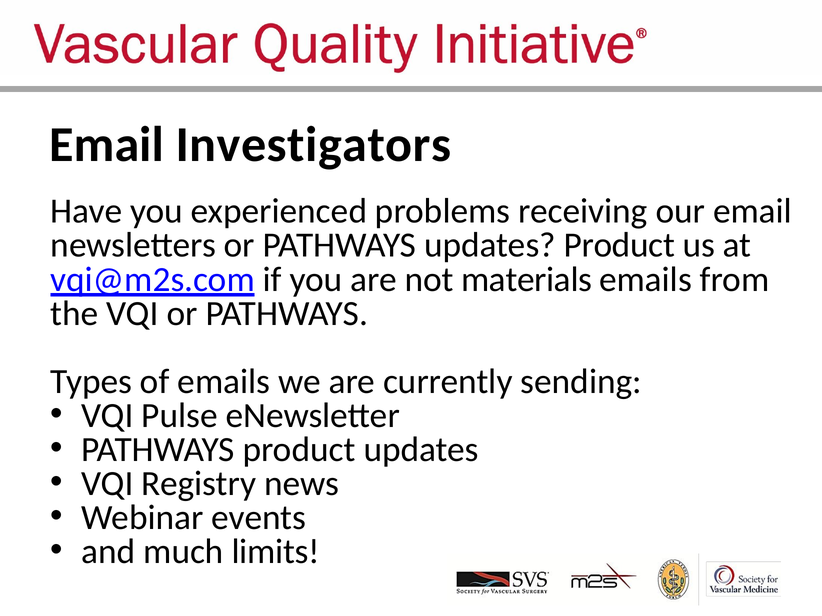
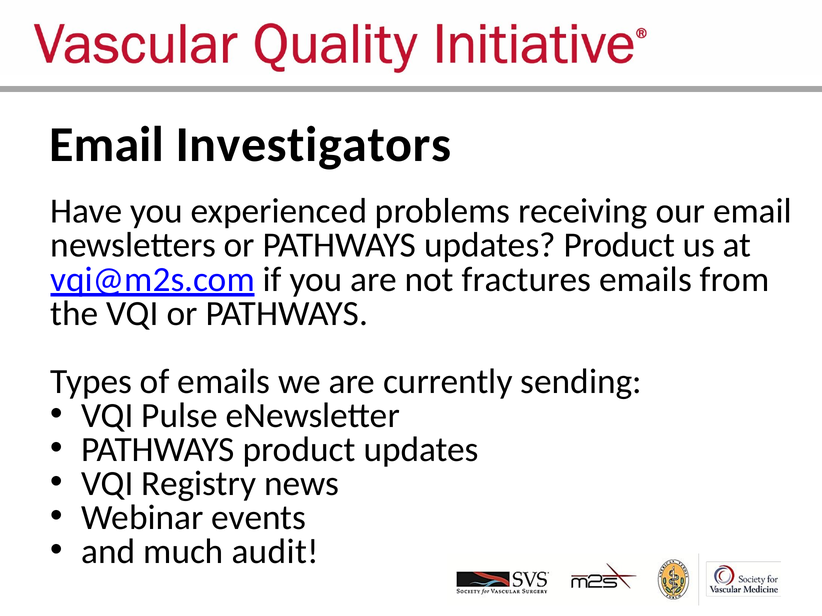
materials: materials -> fractures (526, 280)
limits: limits -> audit (275, 552)
